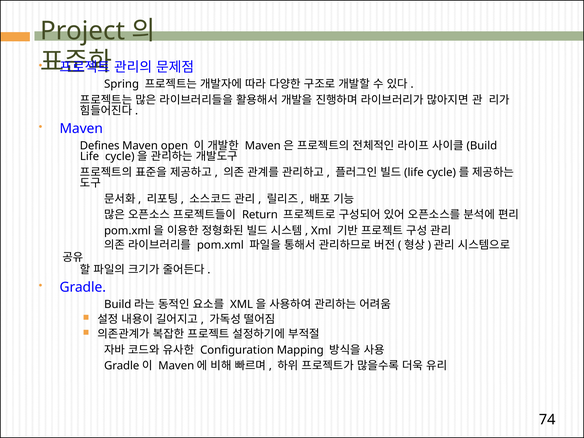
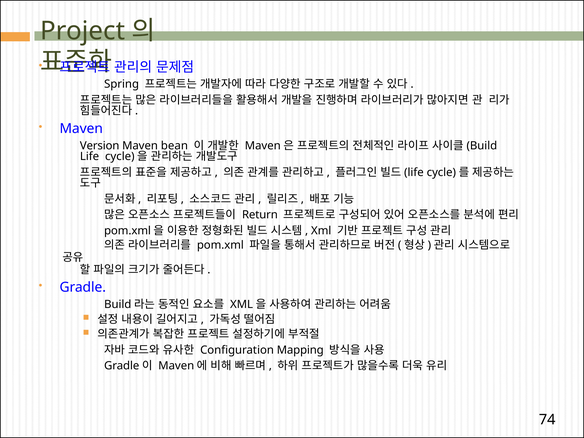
Defines: Defines -> Version (100, 146)
open: open -> bean (174, 146)
